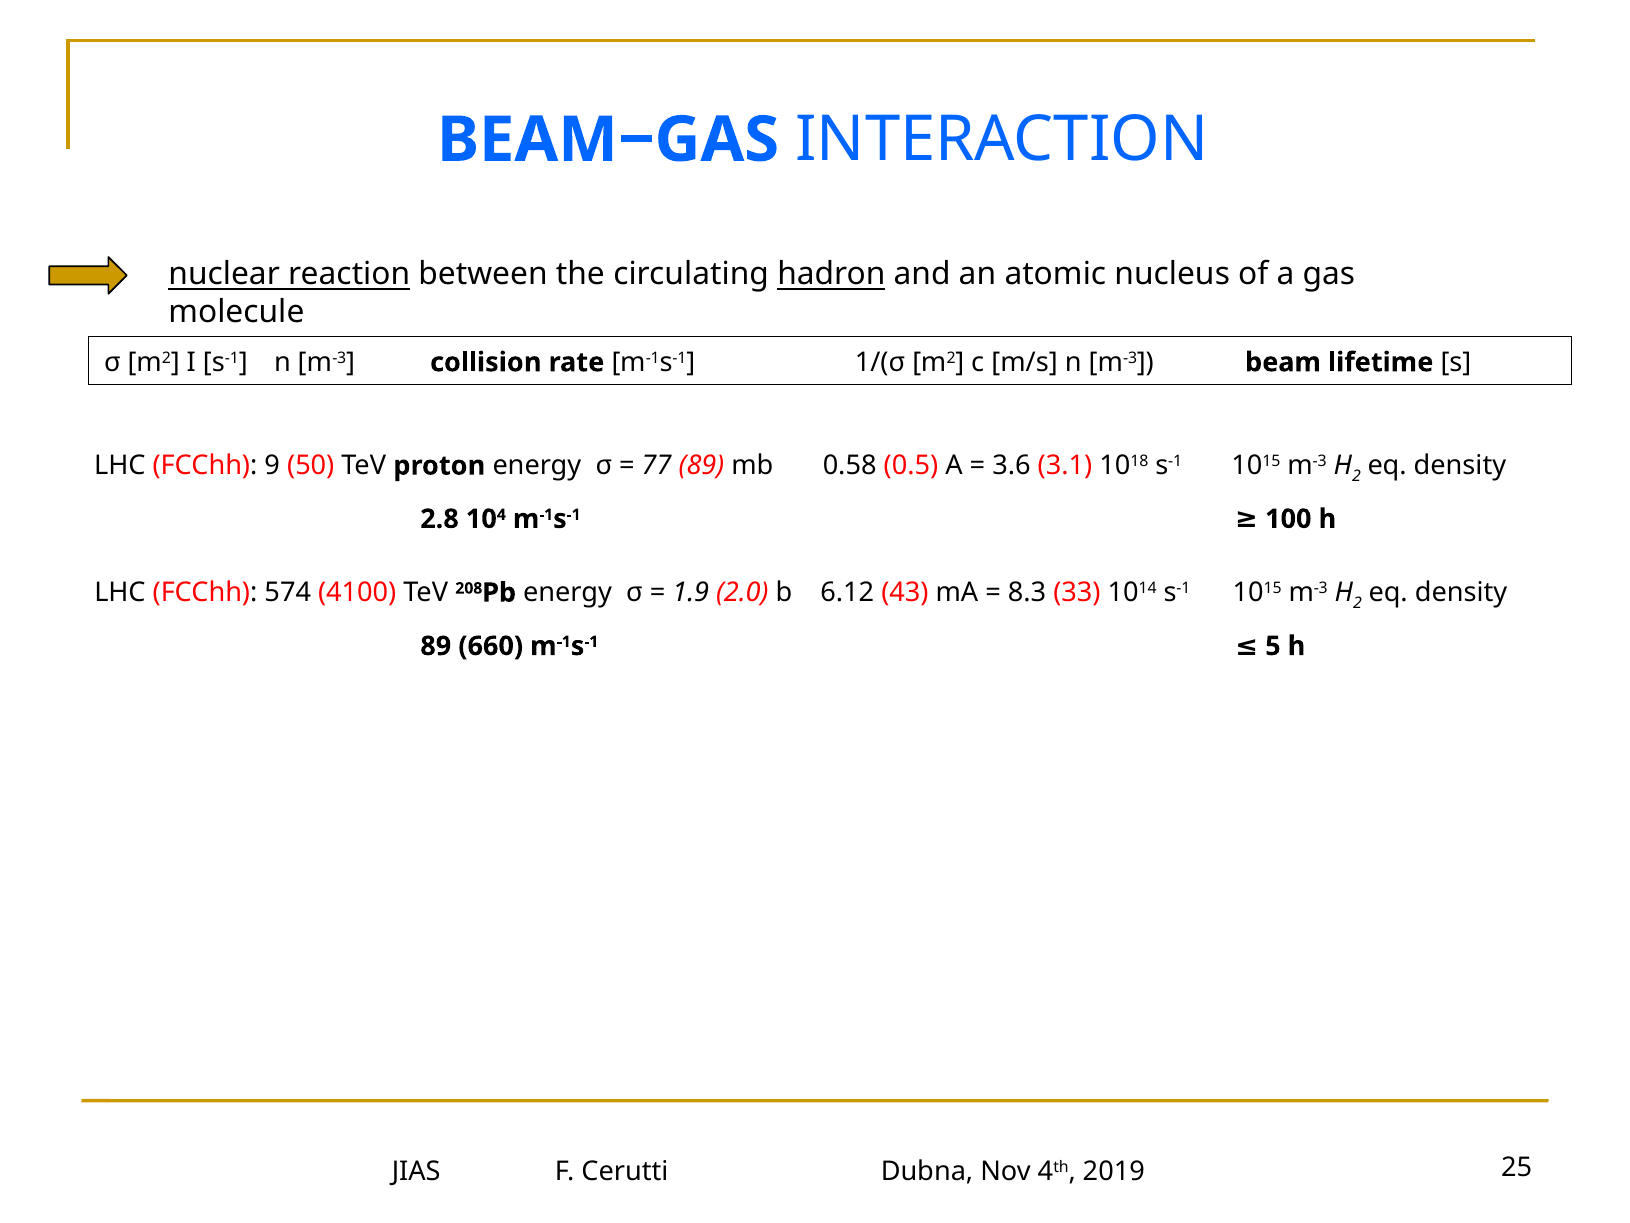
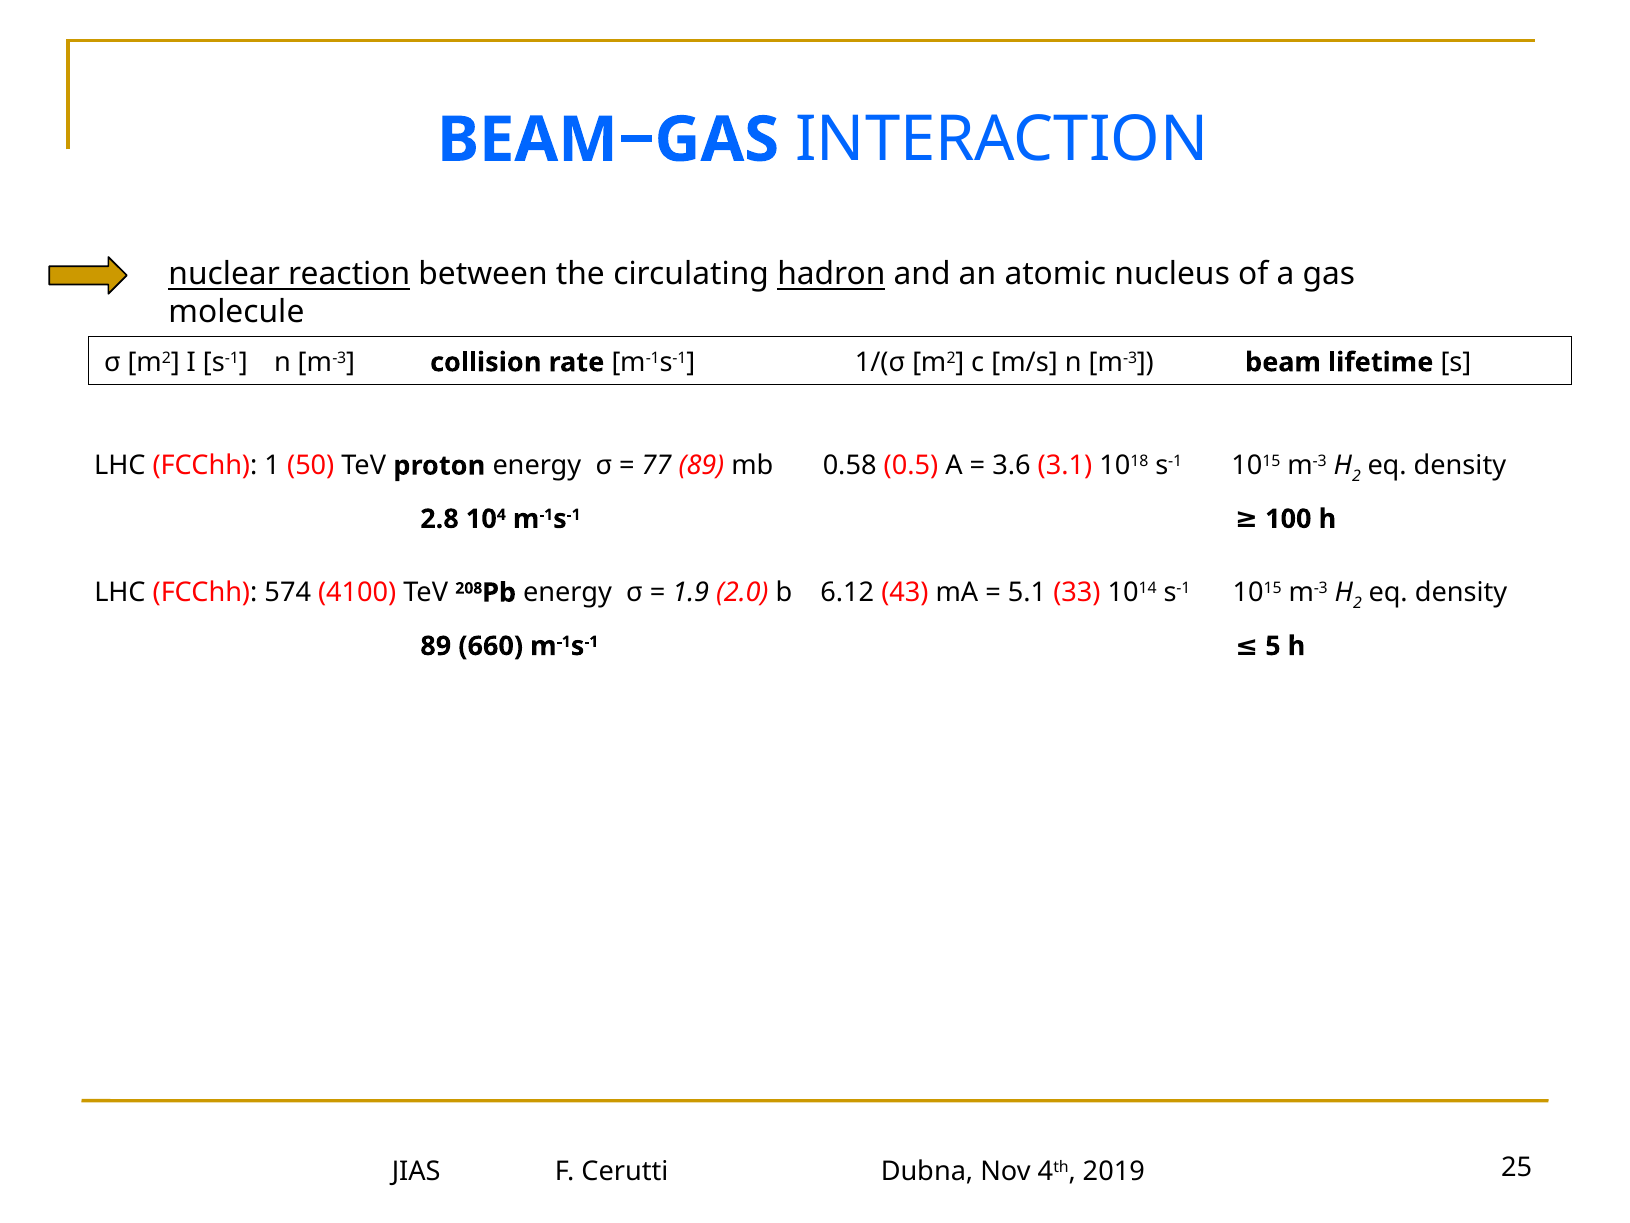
9: 9 -> 1 (272, 465)
8.3: 8.3 -> 5.1 (1027, 593)
